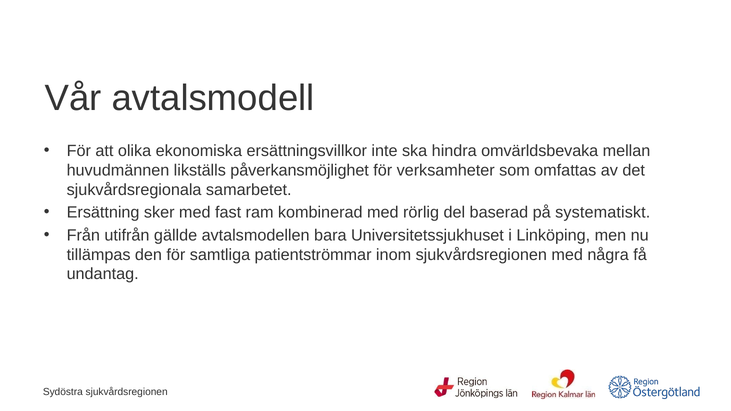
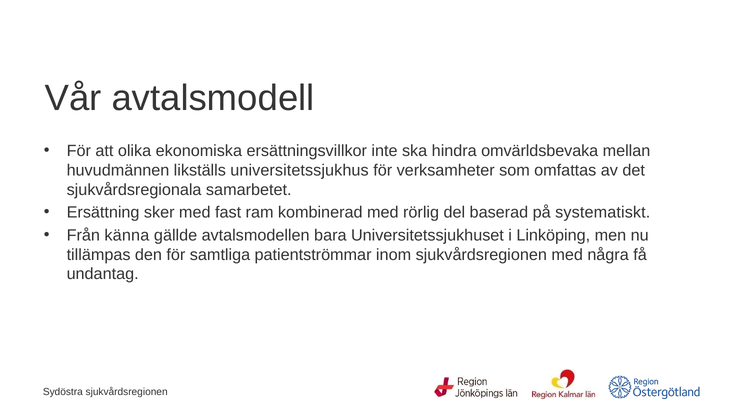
påverkansmöjlighet: påverkansmöjlighet -> universitetssjukhus (300, 170)
utifrån: utifrån -> känna (127, 235)
